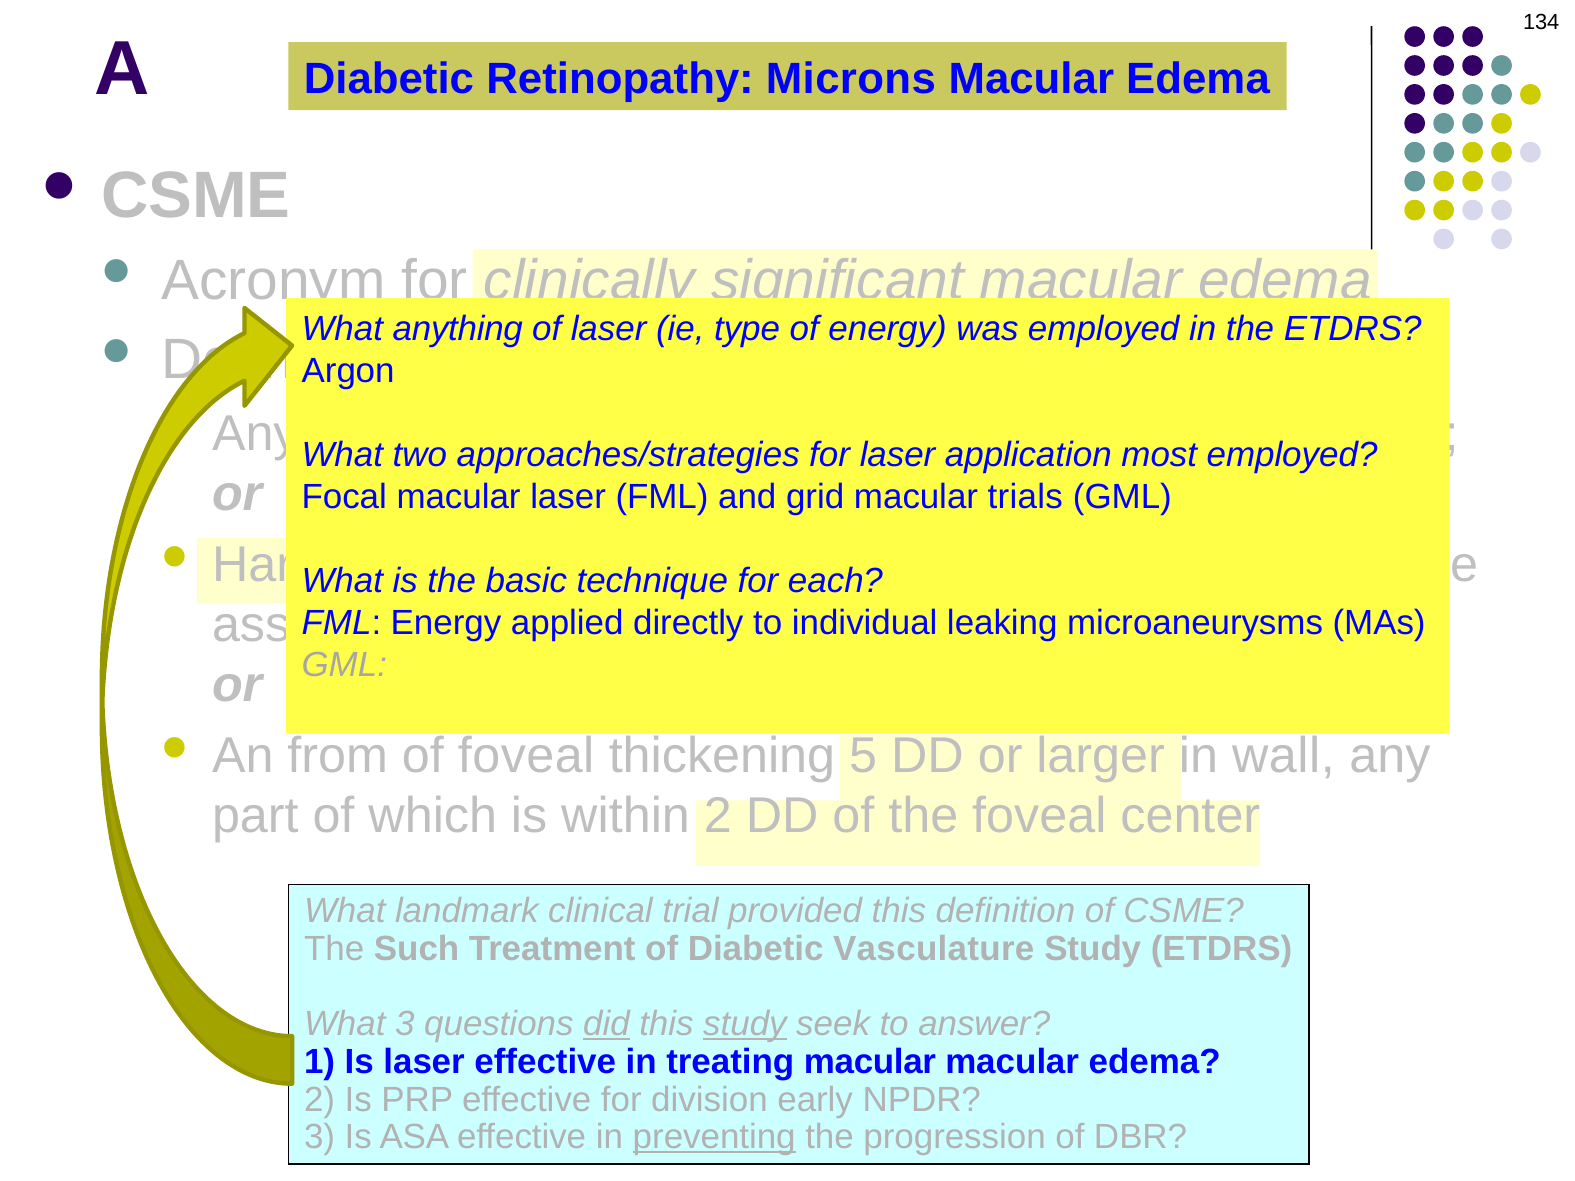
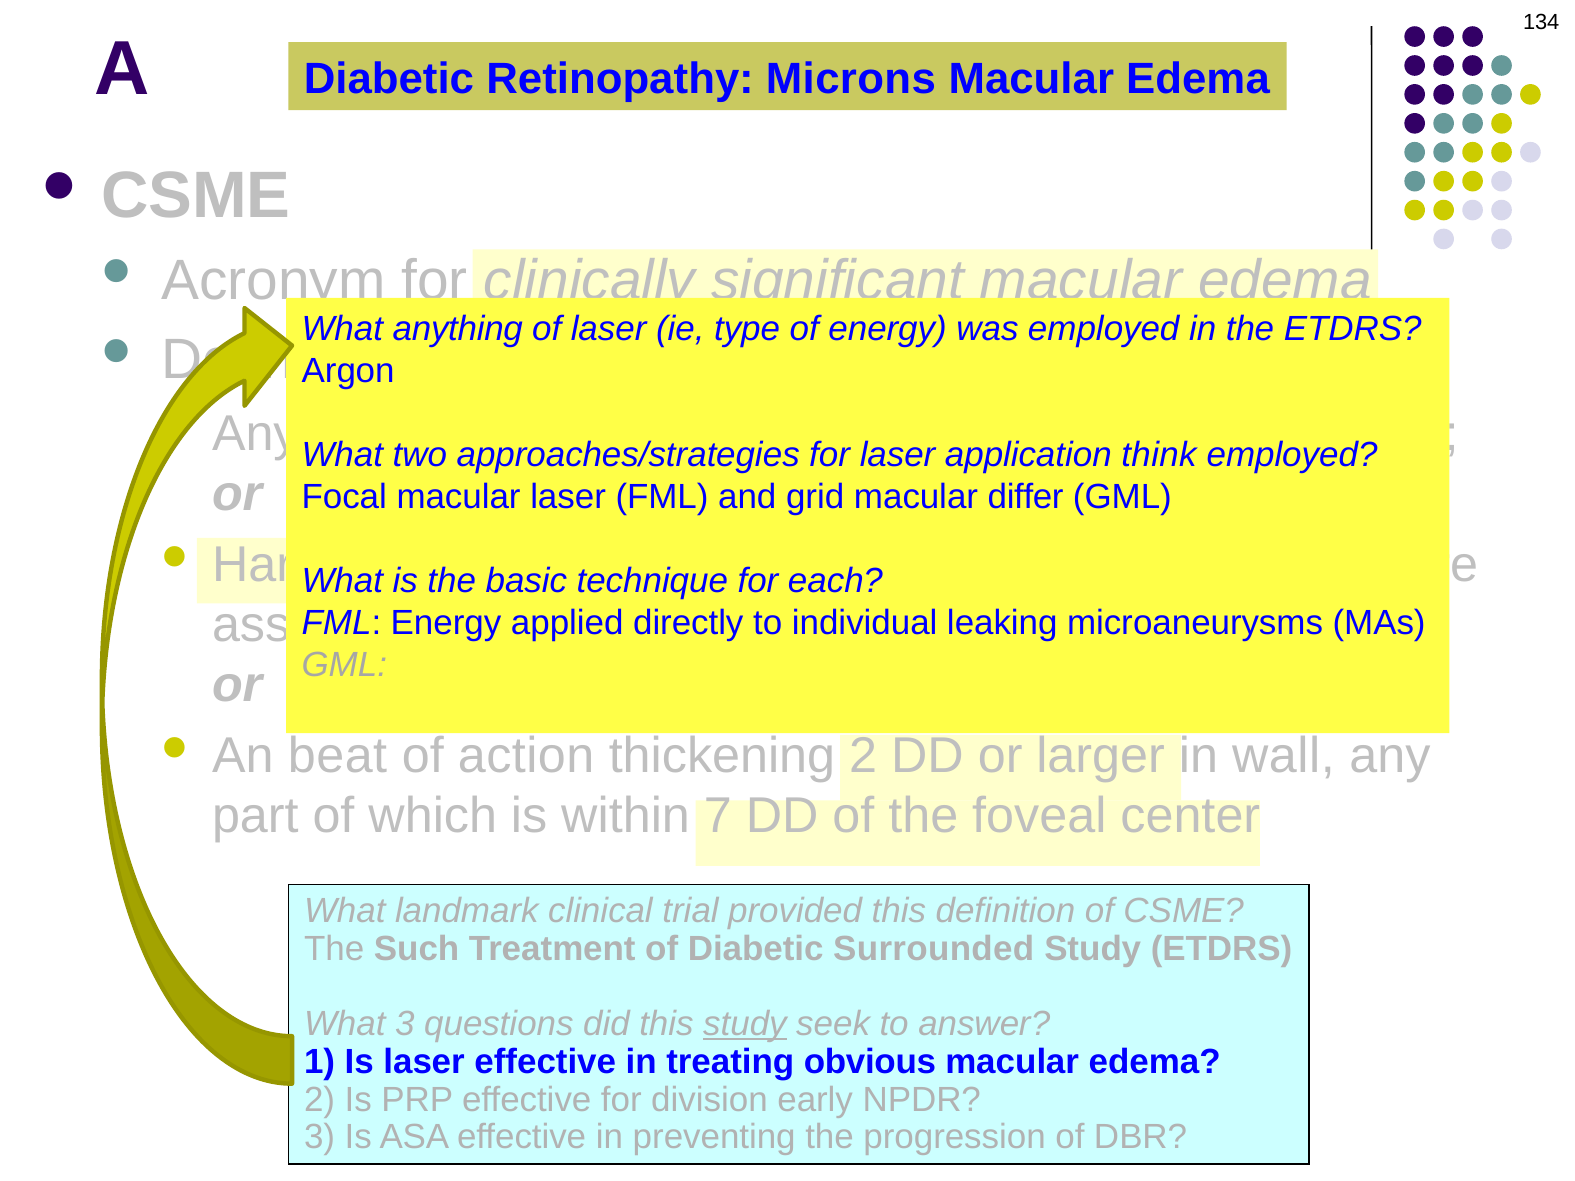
most: most -> think (1159, 455)
trials: trials -> differ (1026, 497)
from: from -> beat (338, 756)
of foveal: foveal -> action (526, 756)
thickening 5: 5 -> 2 (863, 756)
within 2: 2 -> 7 (718, 816)
Vasculature: Vasculature -> Surrounded (934, 949)
did underline: present -> none (606, 1024)
treating macular: macular -> obvious (870, 1062)
preventing underline: present -> none (714, 1138)
